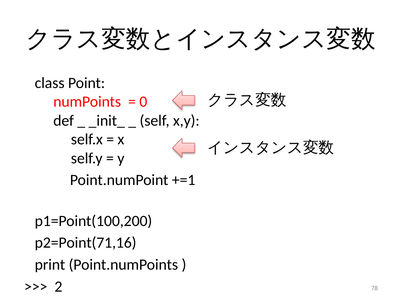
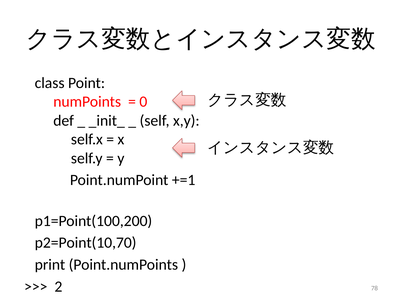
p2=Point(71,16: p2=Point(71,16 -> p2=Point(10,70 (86, 242)
